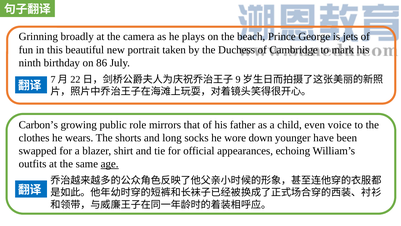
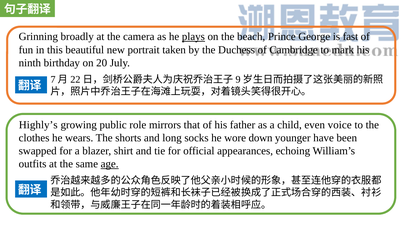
plays underline: none -> present (193, 37)
jets: jets -> fast (350, 37)
86: 86 -> 20 (102, 63)
Carbon’s: Carbon’s -> Highly’s (38, 125)
